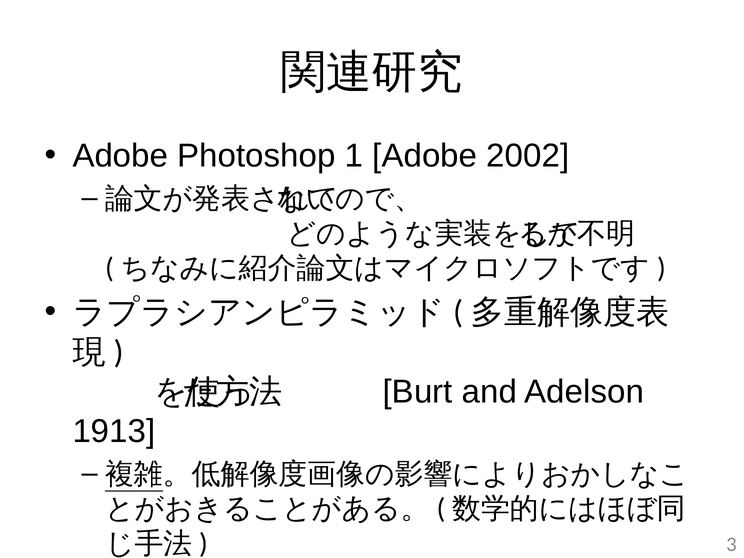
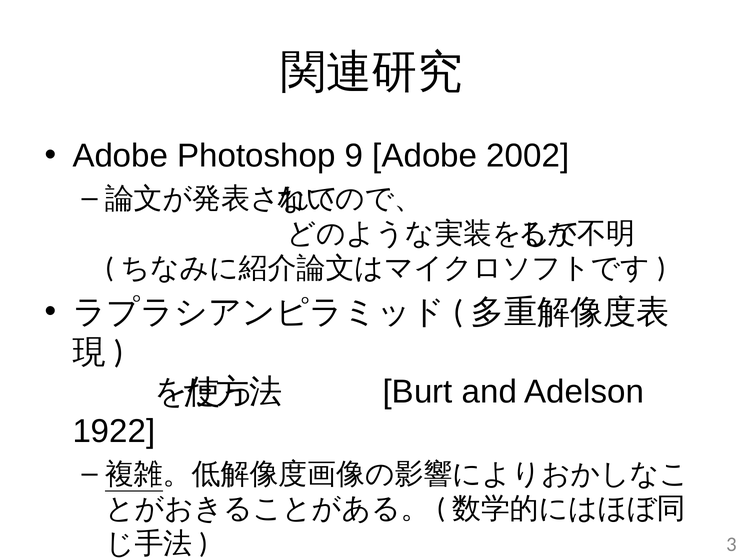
1: 1 -> 9 (354, 156)
1913: 1913 -> 1922 (114, 431)
